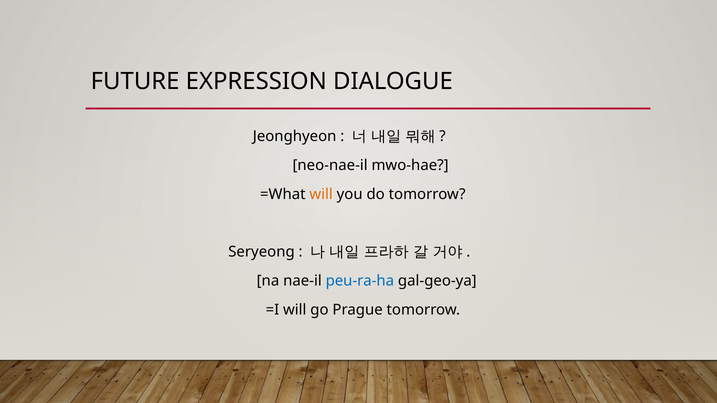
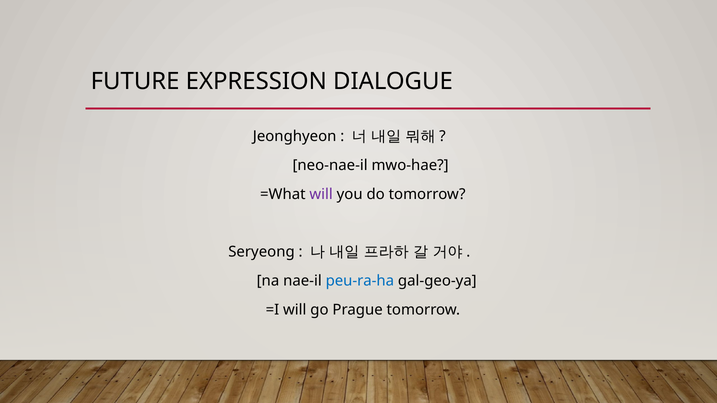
will colour: orange -> purple (321, 194)
